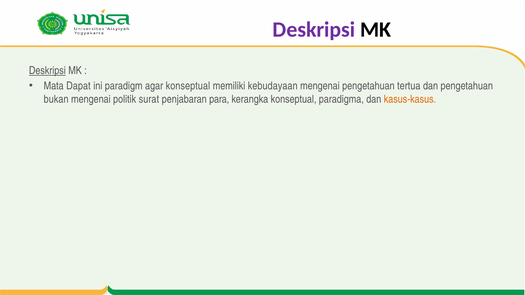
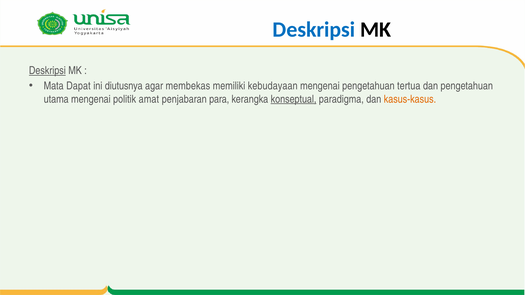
Deskripsi colour: purple -> blue (314, 30)
paradigm: paradigm -> diutusnya (124, 86)
agar konseptual: konseptual -> membekas (188, 86)
bukan: bukan -> utama (56, 99)
surat: surat -> amat (149, 99)
konseptual underline: none -> present (294, 99)
